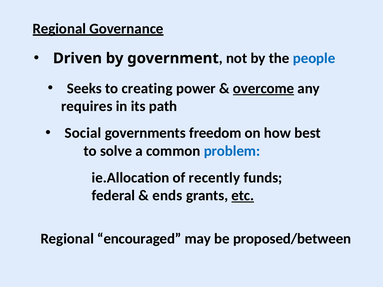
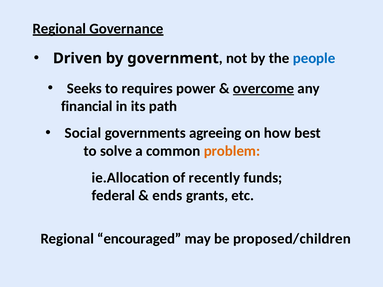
creating: creating -> requires (147, 88)
requires: requires -> financial (87, 106)
freedom: freedom -> agreeing (215, 133)
problem colour: blue -> orange (232, 151)
etc underline: present -> none (243, 196)
proposed/between: proposed/between -> proposed/children (292, 239)
